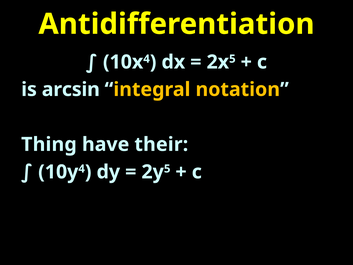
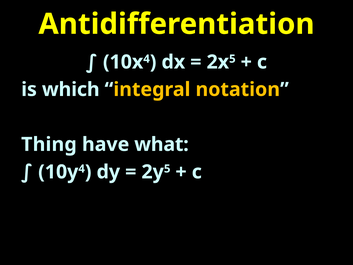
arcsin: arcsin -> which (71, 89)
their: their -> what (161, 144)
